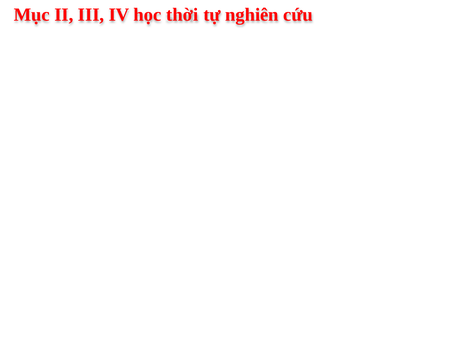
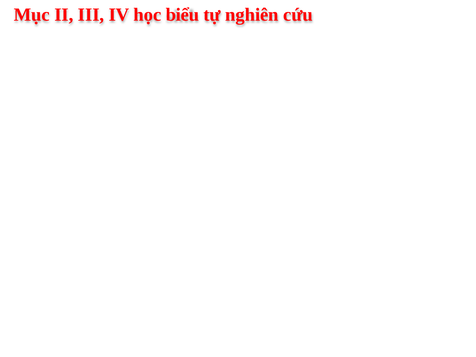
thời: thời -> biểu (182, 15)
